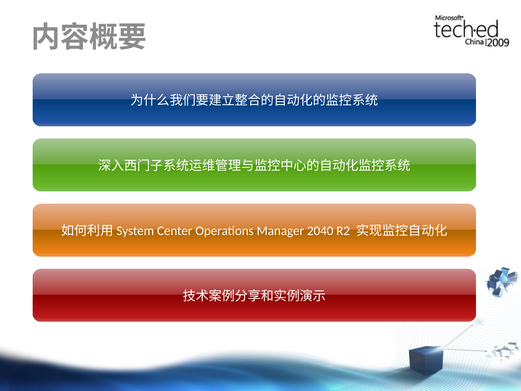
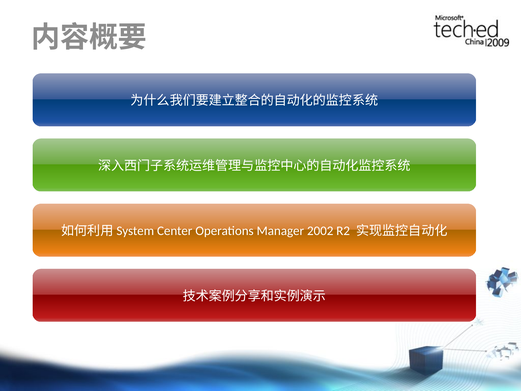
2040: 2040 -> 2002 (320, 231)
